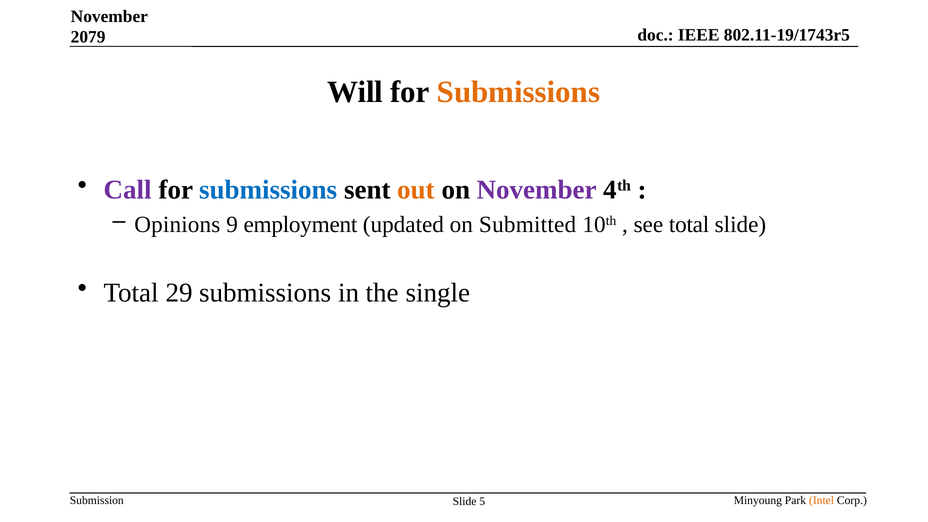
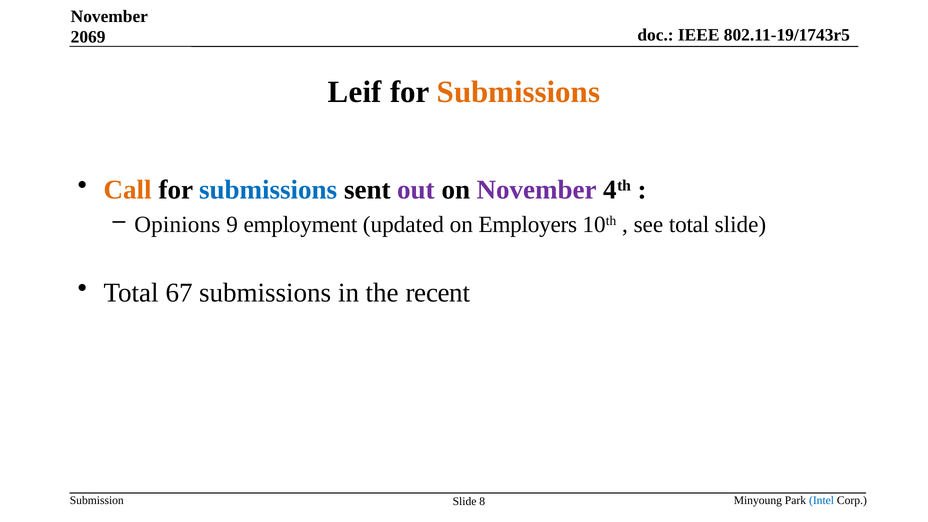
2079: 2079 -> 2069 (88, 37)
Will: Will -> Leif (355, 92)
Call colour: purple -> orange (128, 190)
out colour: orange -> purple (416, 190)
Submitted: Submitted -> Employers (528, 224)
29: 29 -> 67 (179, 293)
single: single -> recent (438, 293)
Intel colour: orange -> blue (822, 501)
5: 5 -> 8 (482, 502)
